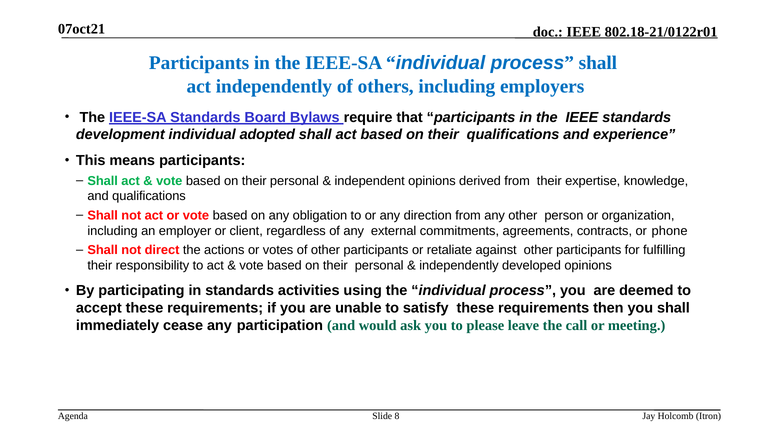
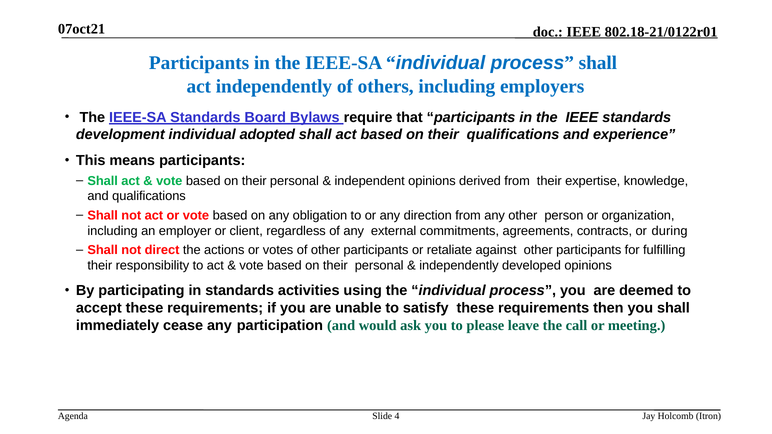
phone: phone -> during (670, 231)
8: 8 -> 4 (397, 416)
